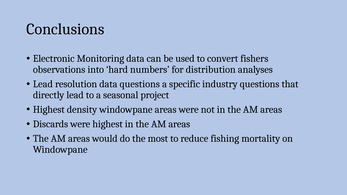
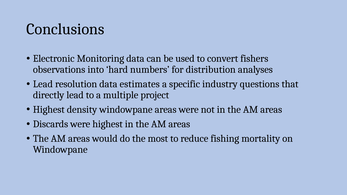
data questions: questions -> estimates (140, 84)
seasonal: seasonal -> multiple (121, 95)
